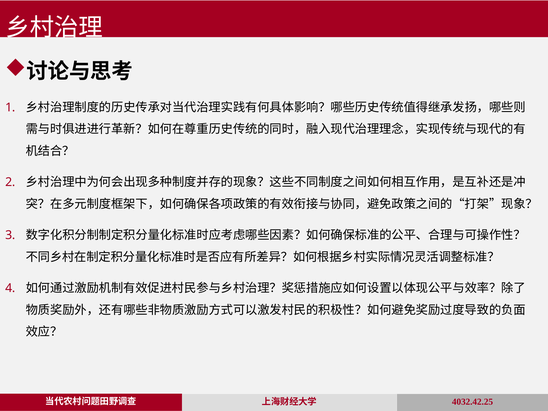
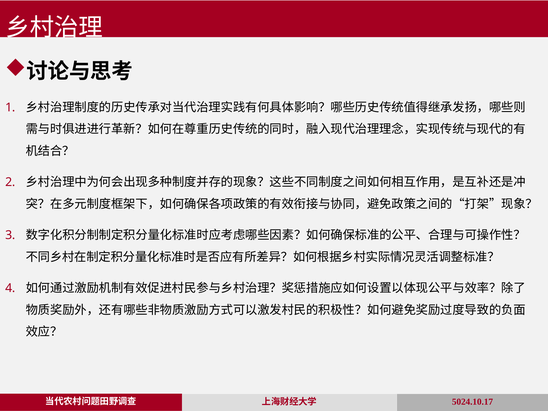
4032.42.25: 4032.42.25 -> 5024.10.17 (472, 402)
